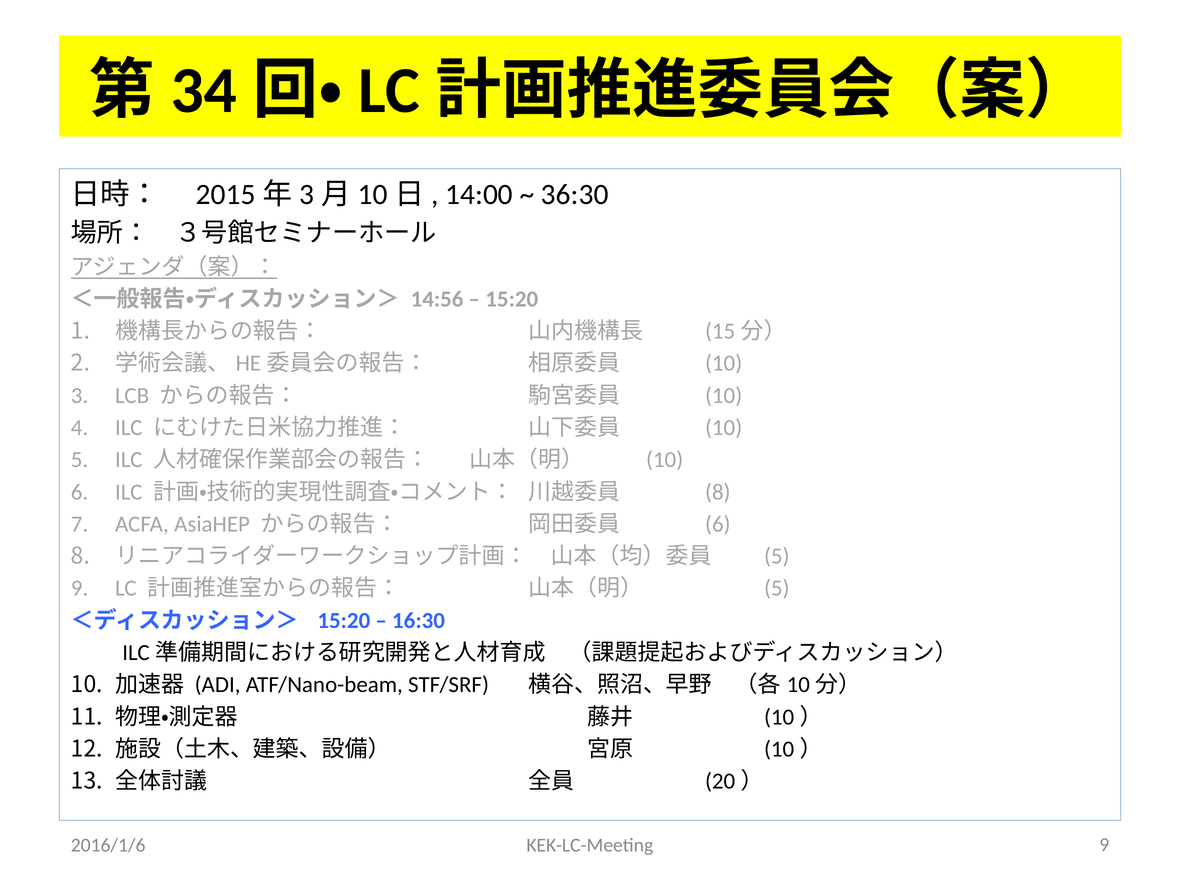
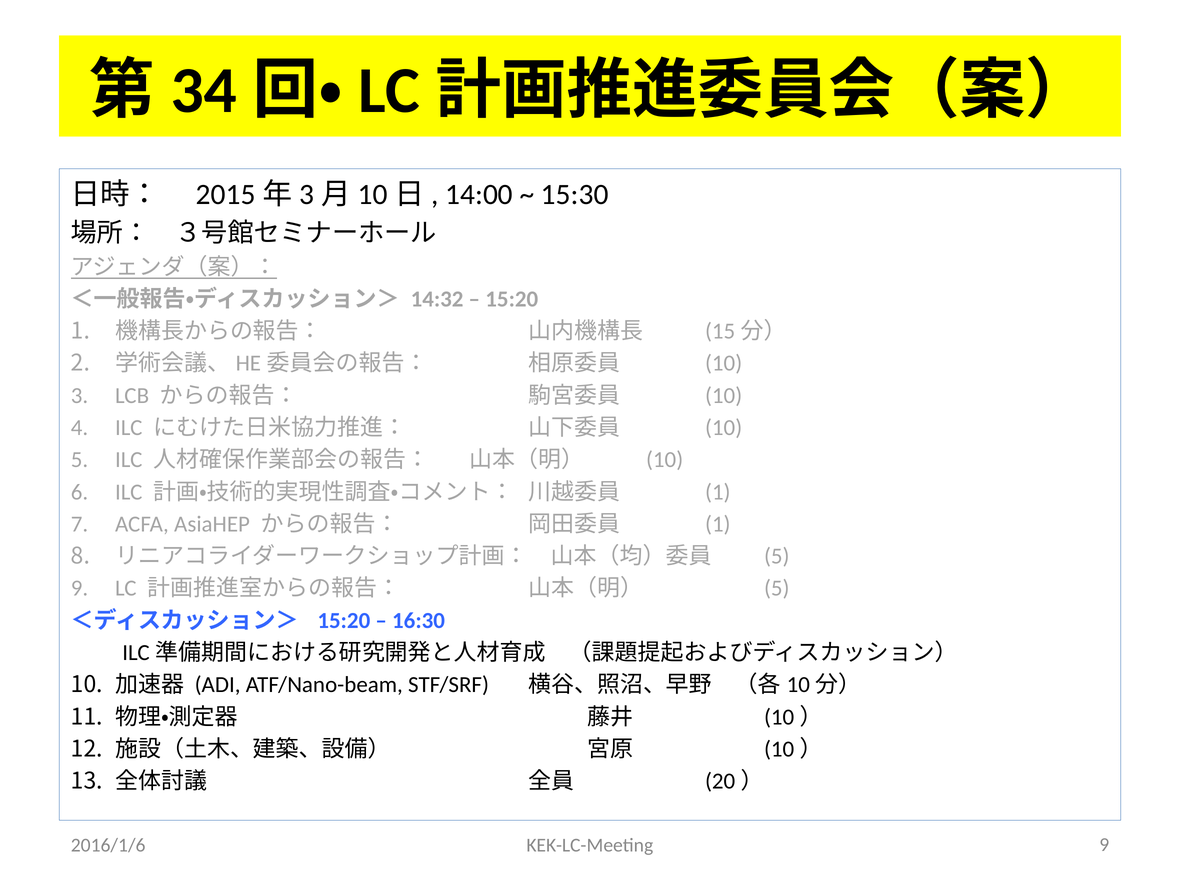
36:30: 36:30 -> 15:30 (575, 195)
14:56: 14:56 -> 14:32 (437, 299)
8: 8 -> 1 (718, 492)
6: 6 -> 1 (718, 524)
